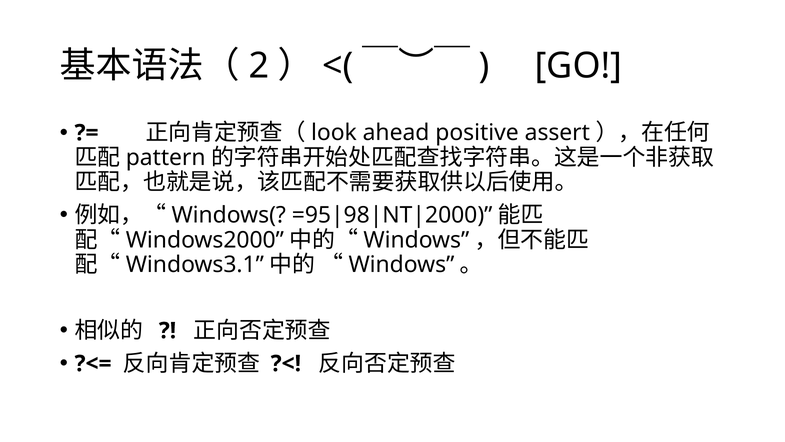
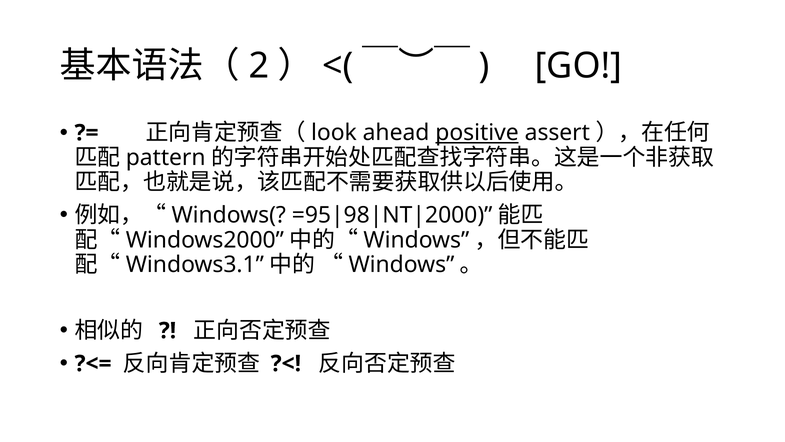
positive underline: none -> present (477, 133)
